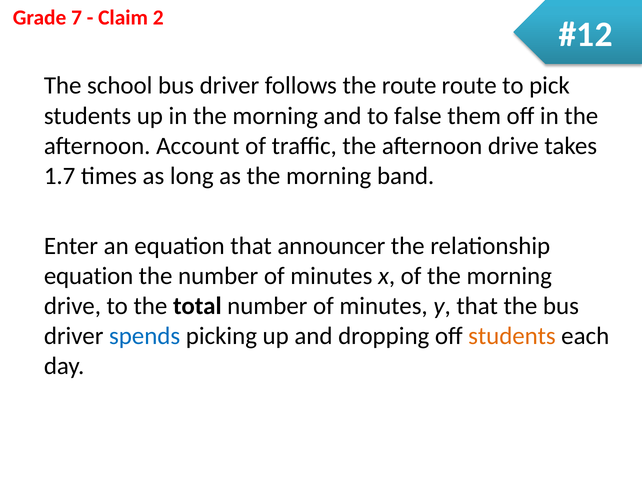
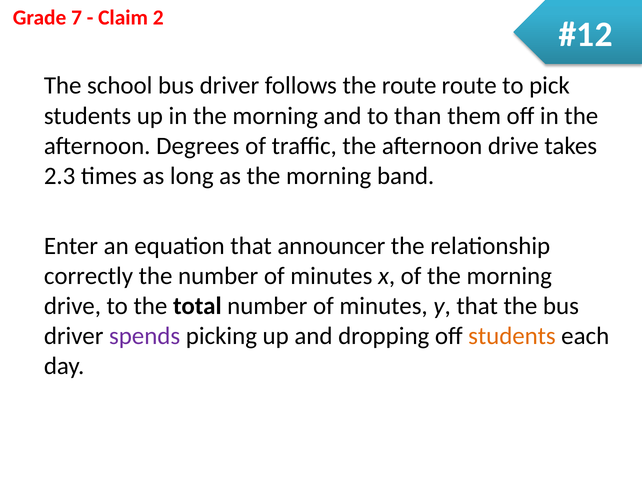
false: false -> than (418, 116)
Account: Account -> Degrees (198, 146)
1.7: 1.7 -> 2.3 (60, 176)
equation: equation -> correctly (88, 276)
spends colour: blue -> purple (145, 335)
